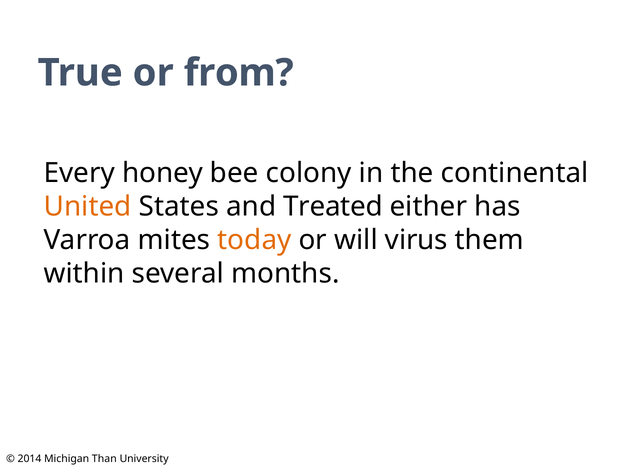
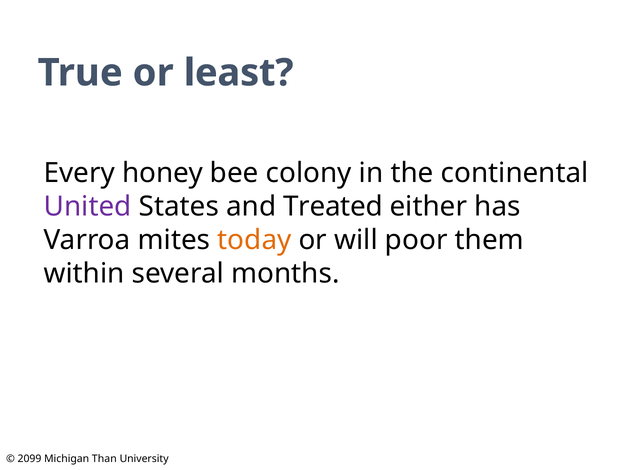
from: from -> least (239, 73)
United colour: orange -> purple (88, 207)
virus: virus -> poor (416, 240)
2014: 2014 -> 2099 (29, 459)
